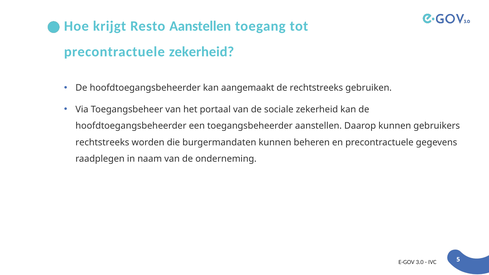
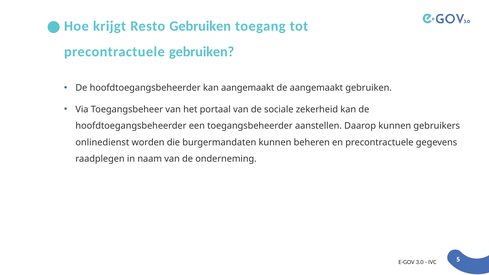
Resto Aanstellen: Aanstellen -> Gebruiken (200, 26)
precontractuele zekerheid: zekerheid -> gebruiken (202, 52)
de rechtstreeks: rechtstreeks -> aangemaakt (316, 88)
rechtstreeks: rechtstreeks -> onlinedienst (102, 142)
